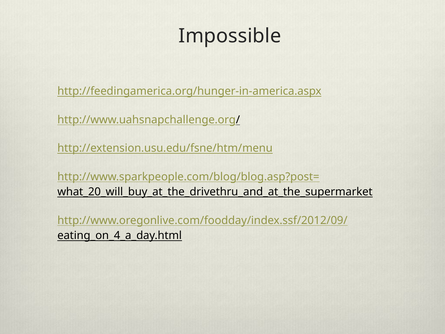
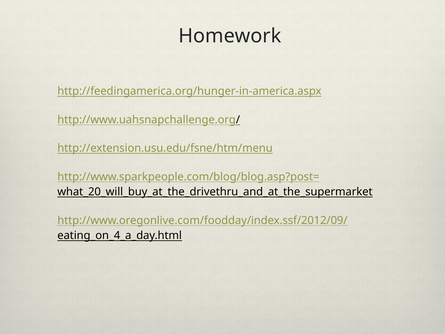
Impossible: Impossible -> Homework (230, 36)
